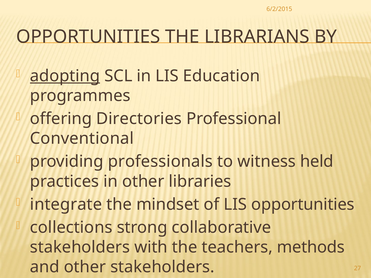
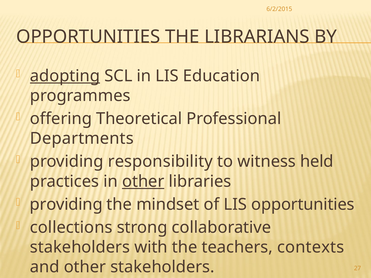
Directories: Directories -> Theoretical (139, 119)
Conventional: Conventional -> Departments (82, 139)
professionals: professionals -> responsibility (160, 162)
other underline: none -> present (143, 181)
integrate: integrate -> providing (66, 205)
methods: methods -> contexts (311, 247)
